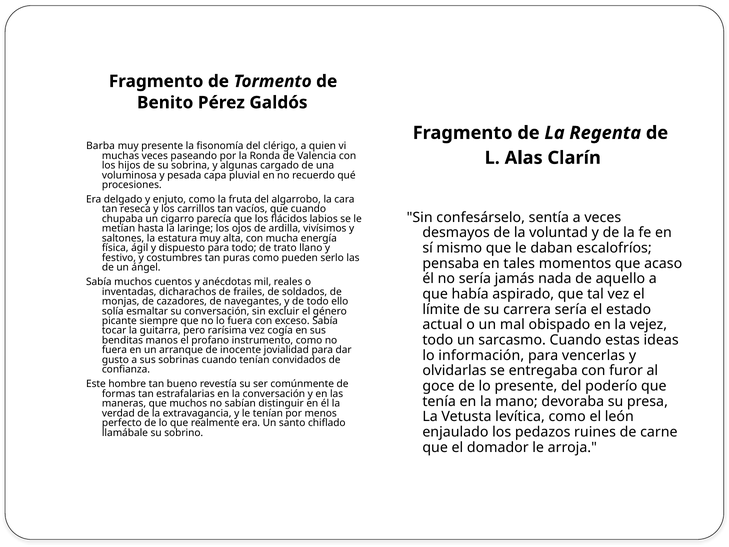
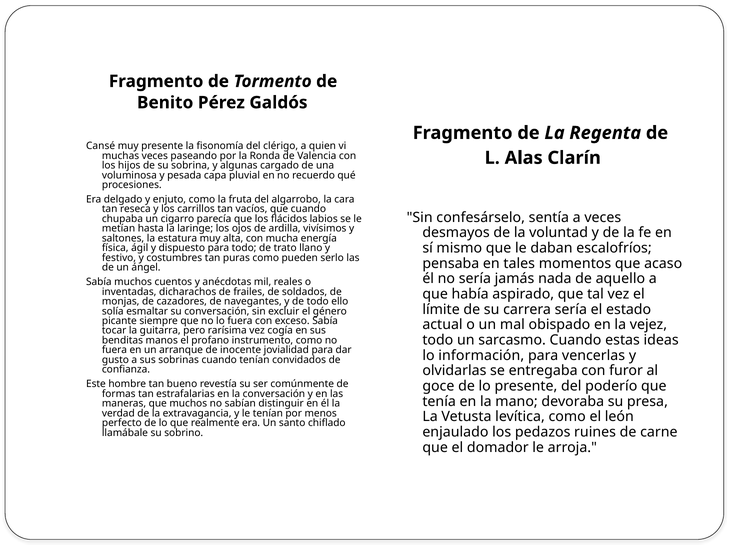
Barba: Barba -> Cansé (101, 146)
